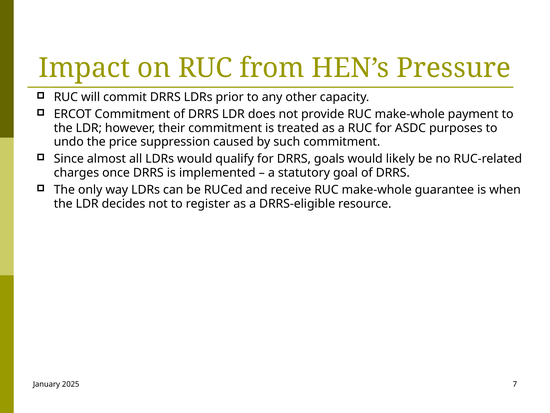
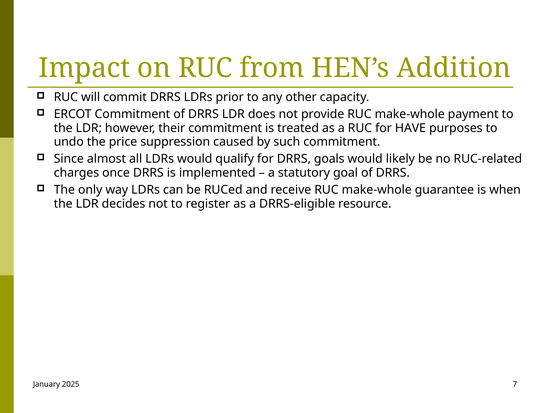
Pressure: Pressure -> Addition (454, 68)
ASDC: ASDC -> HAVE (410, 128)
